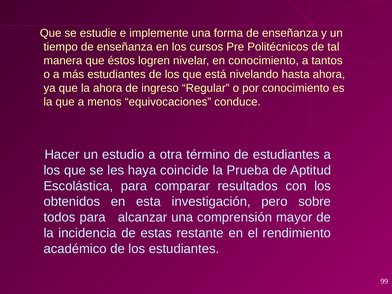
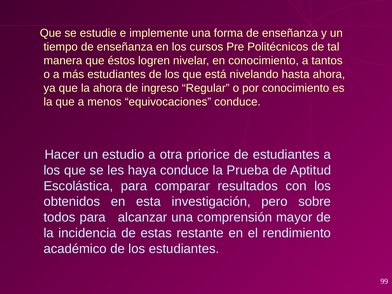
término: término -> priorice (208, 155)
haya coincide: coincide -> conduce (185, 170)
